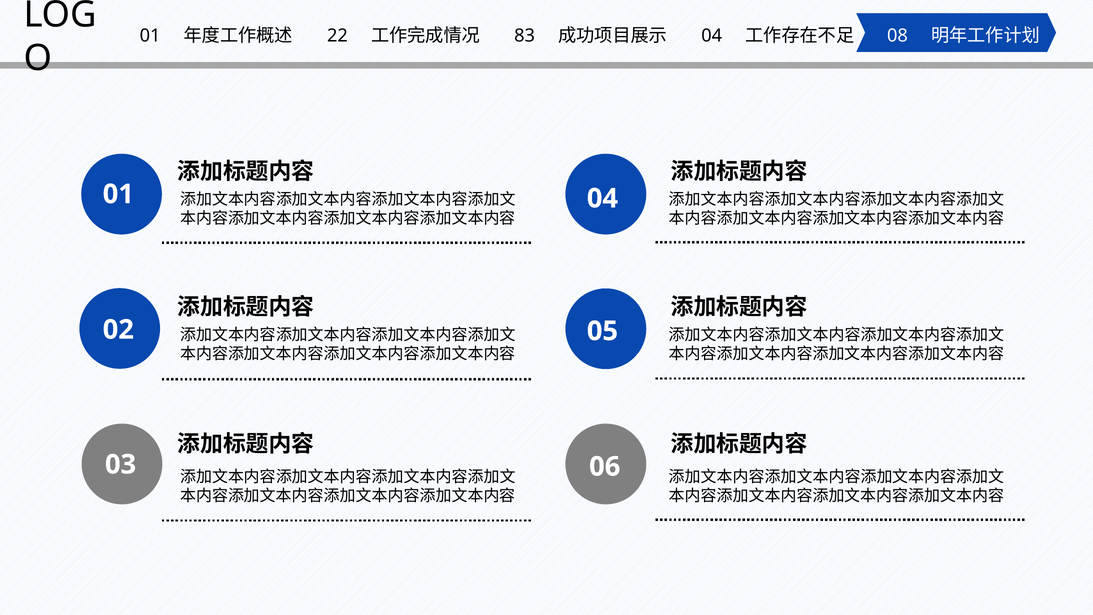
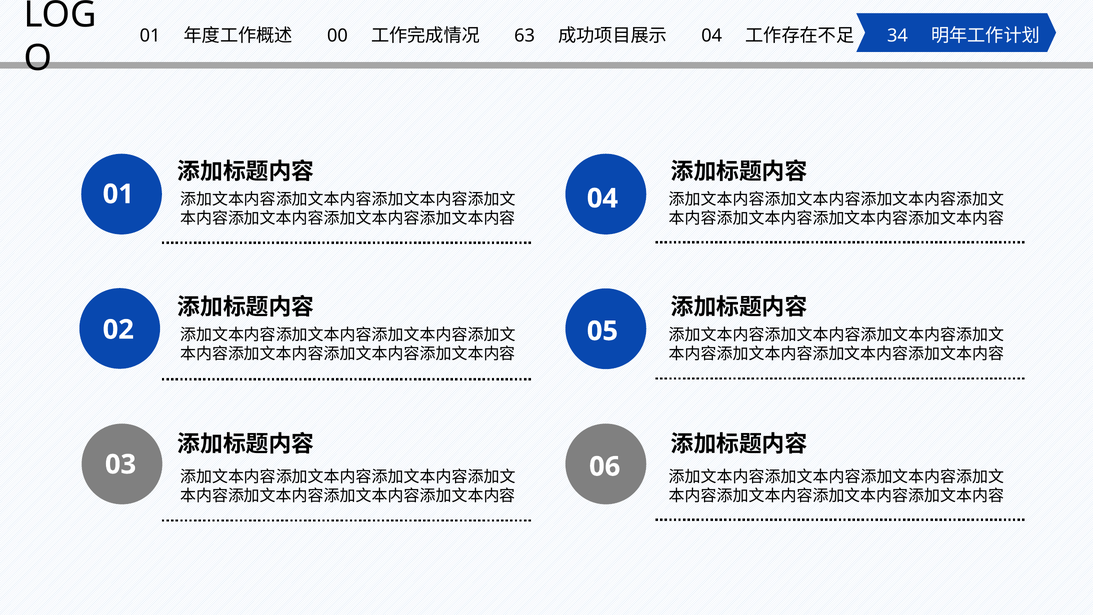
22: 22 -> 00 (337, 36)
83: 83 -> 63 (525, 36)
08: 08 -> 34 (897, 36)
